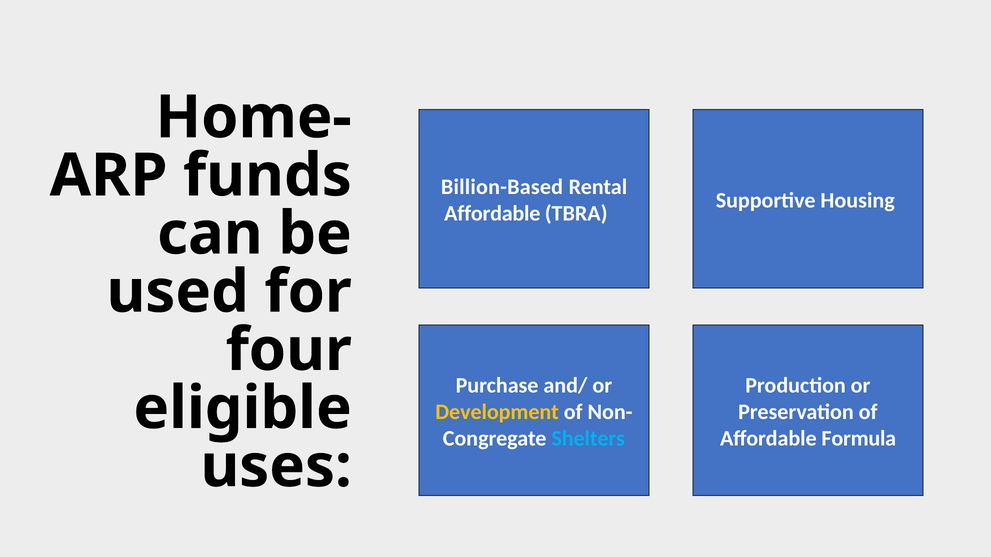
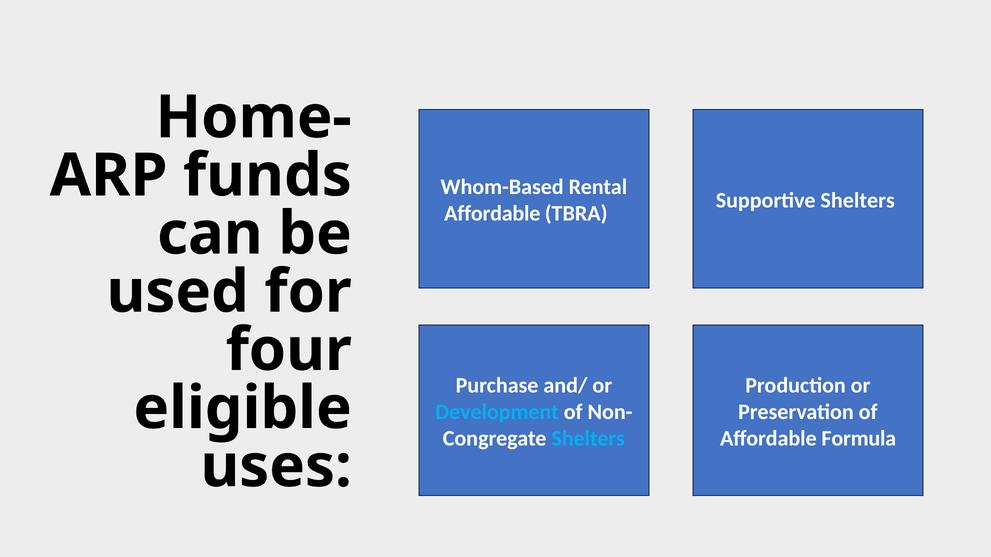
Billion-Based: Billion-Based -> Whom-Based (502, 187)
Supportive Housing: Housing -> Shelters (858, 201)
Development colour: yellow -> light blue (497, 412)
